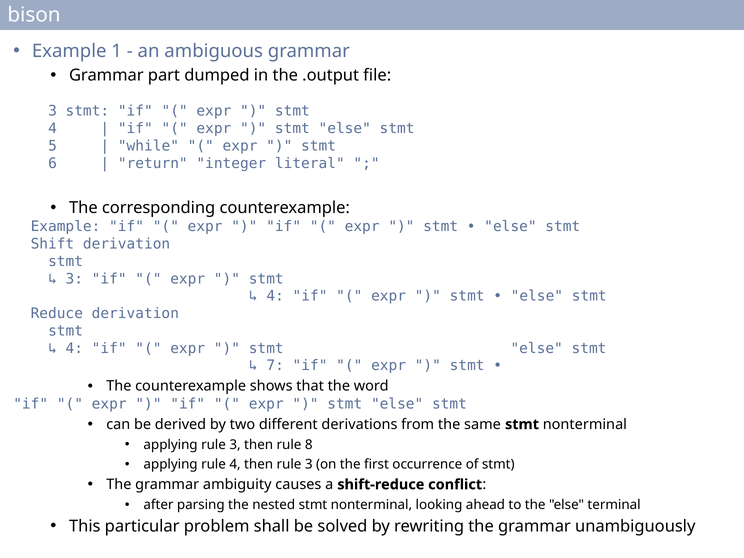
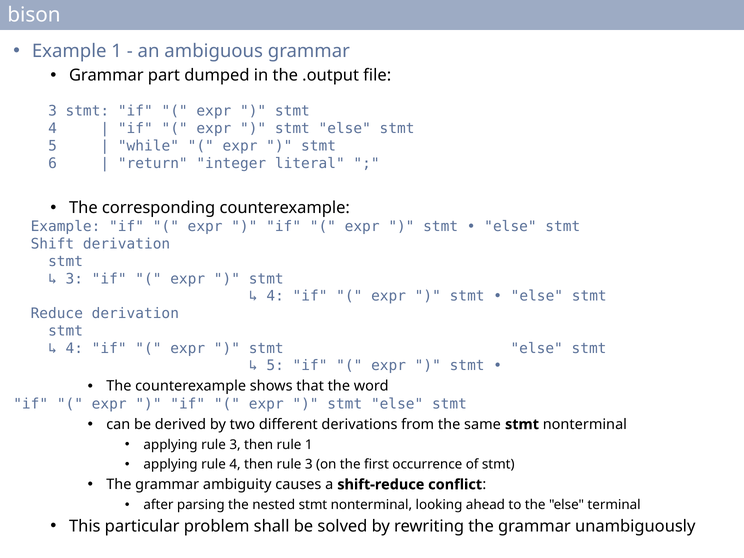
7: 7 -> 5 (275, 366)
rule 8: 8 -> 1 (309, 445)
